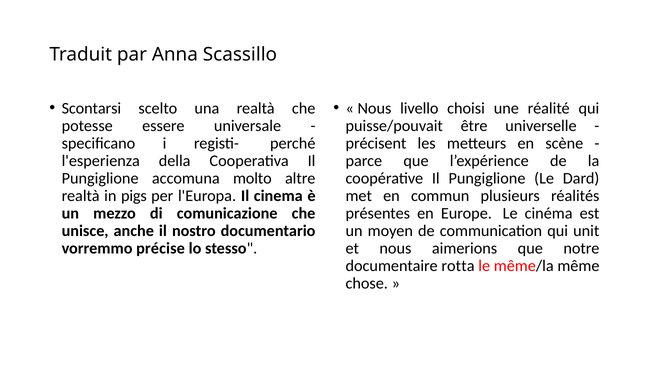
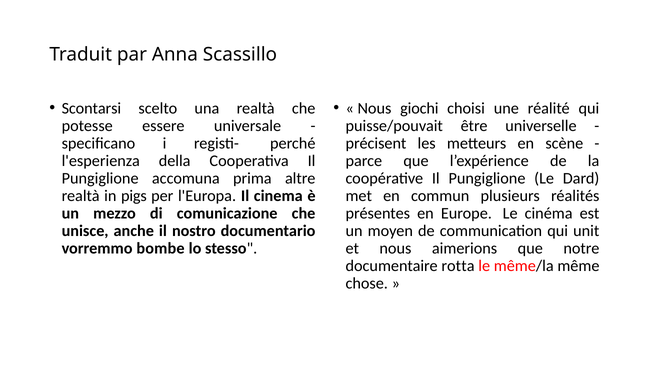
livello: livello -> giochi (419, 108)
molto: molto -> prima (252, 178)
précise: précise -> bombe (160, 248)
